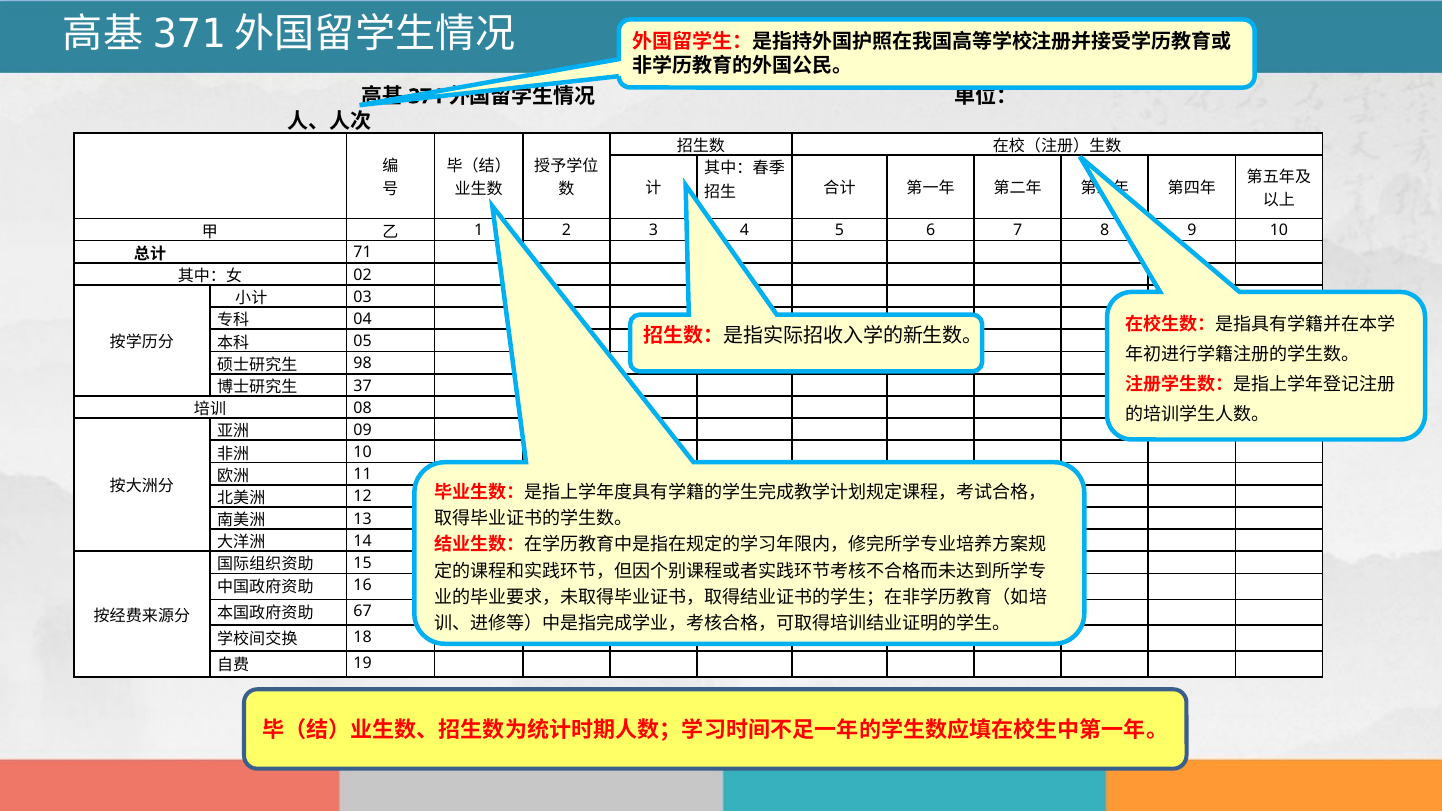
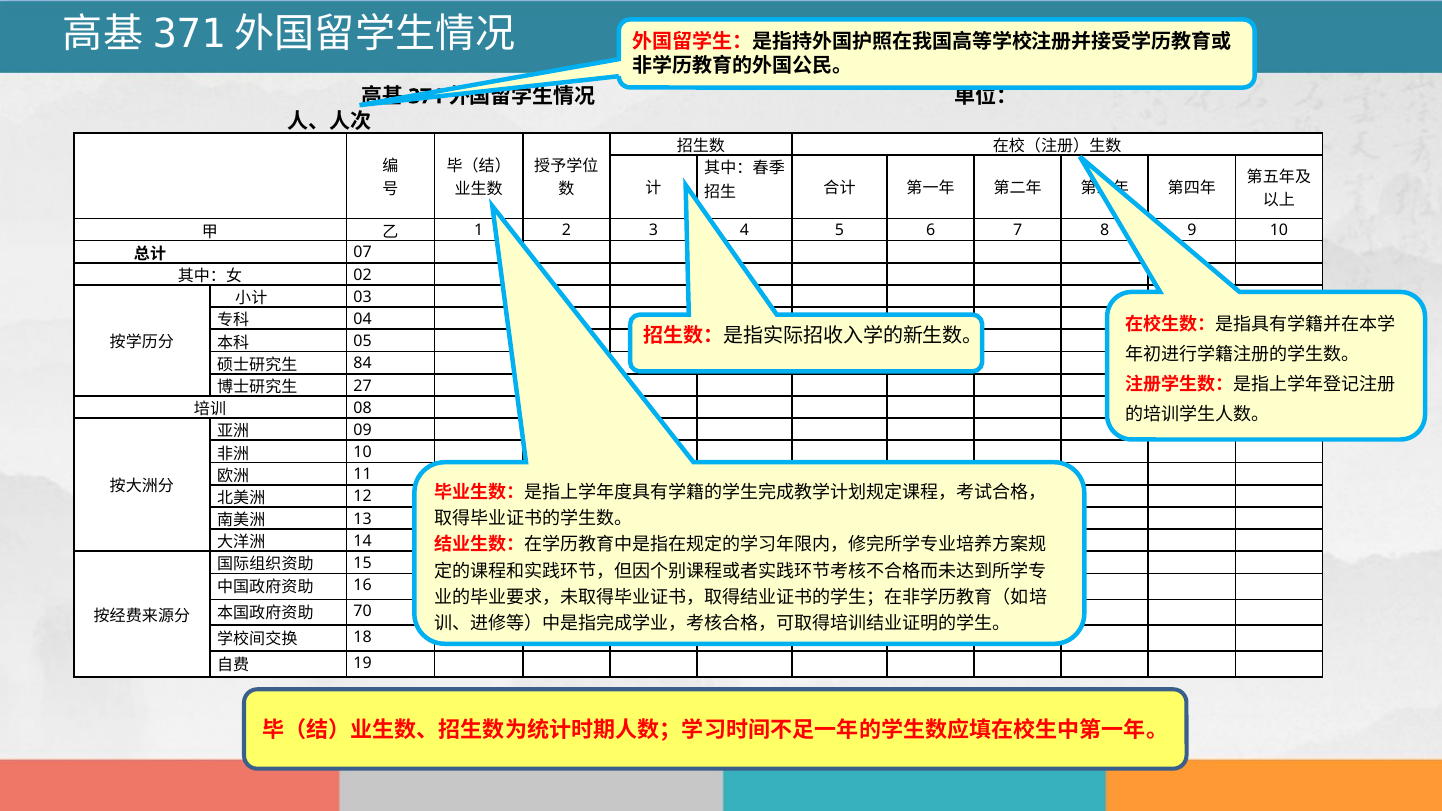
71: 71 -> 07 (363, 253)
98: 98 -> 84 (363, 364)
37: 37 -> 27 (363, 386)
67: 67 -> 70 (363, 612)
